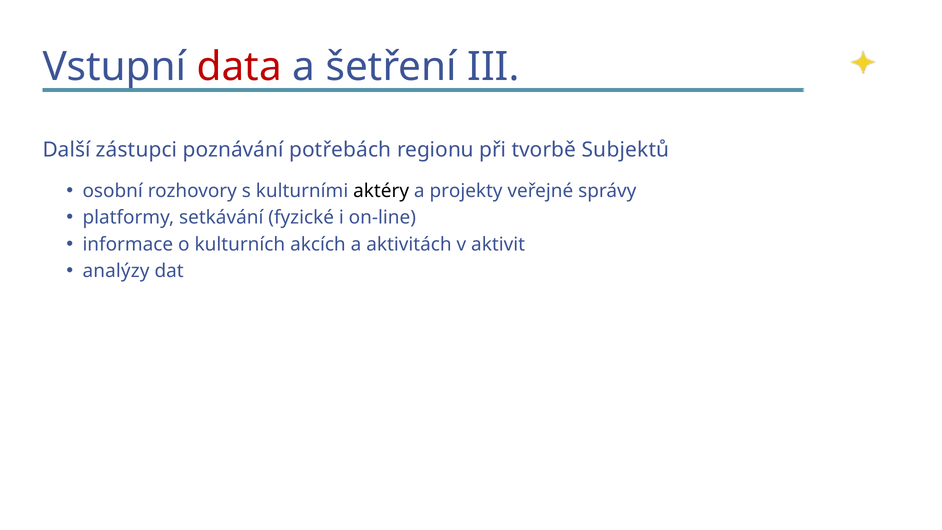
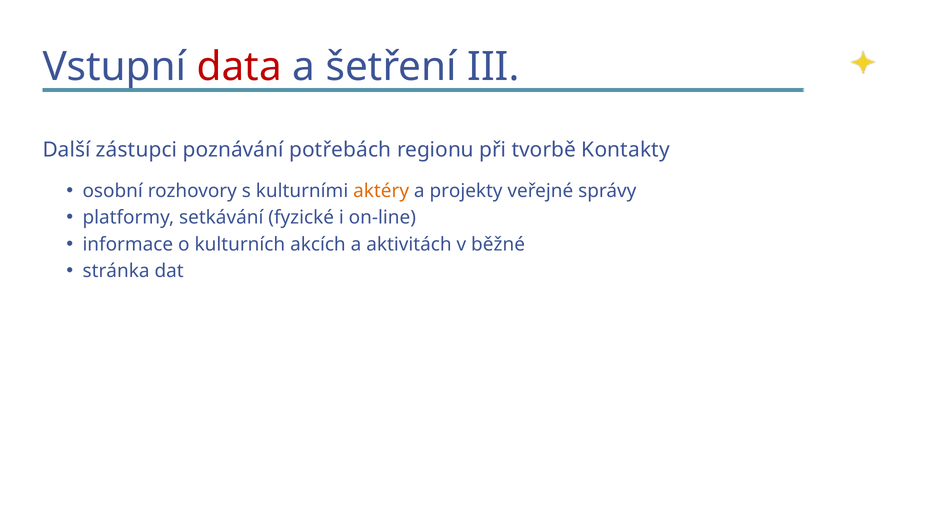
Subjektů: Subjektů -> Kontakty (626, 150)
aktéry colour: black -> orange (381, 191)
aktivit: aktivit -> běžné (498, 244)
analýzy: analýzy -> stránka (116, 271)
